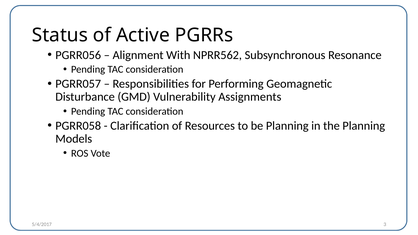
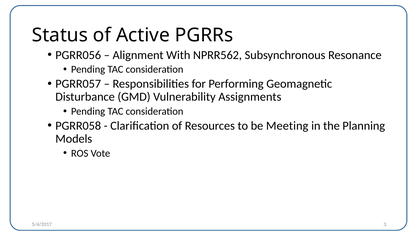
be Planning: Planning -> Meeting (287, 126)
